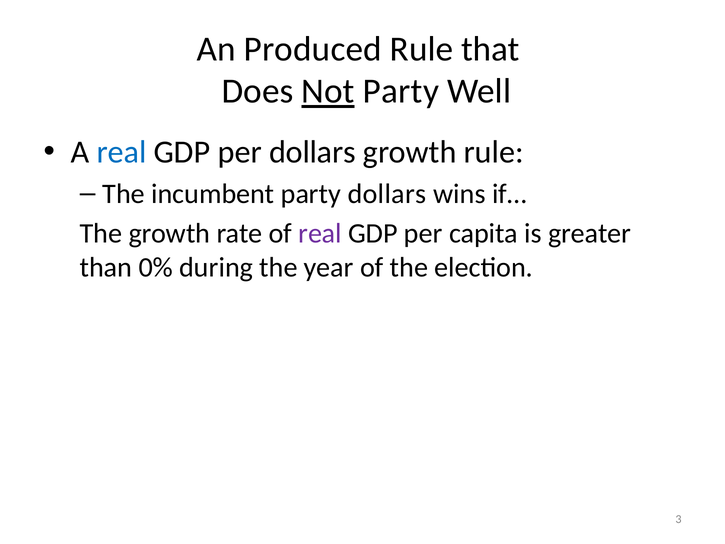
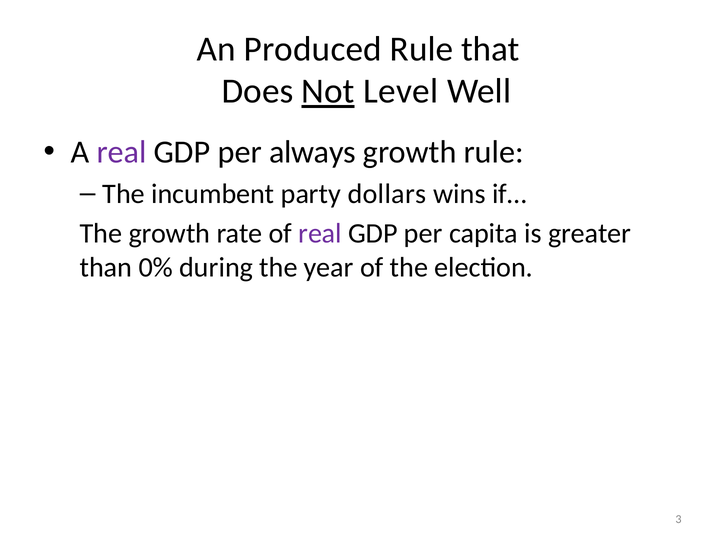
Party: Party -> Level (401, 91)
real colour: blue -> purple (121, 152)
per dollars: dollars -> always (313, 152)
